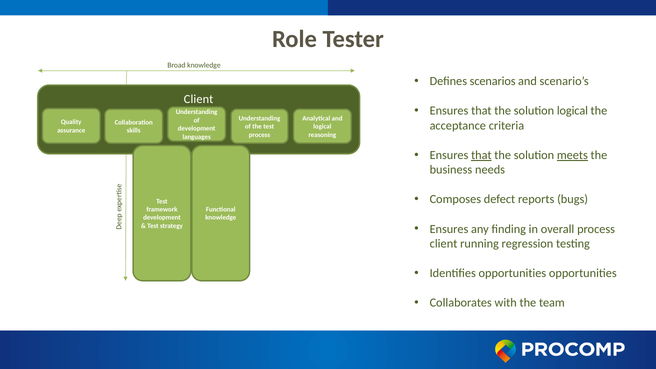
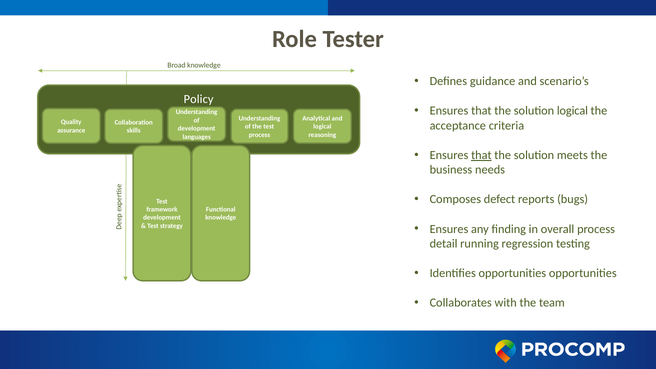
scenarios: scenarios -> guidance (493, 81)
Client: Client -> Policy (199, 99)
meets underline: present -> none (572, 155)
client: client -> detail (444, 244)
